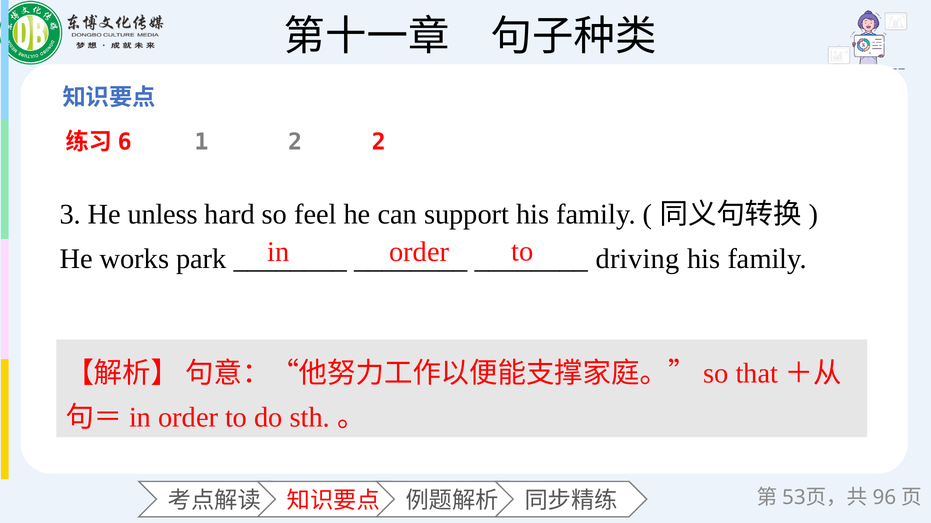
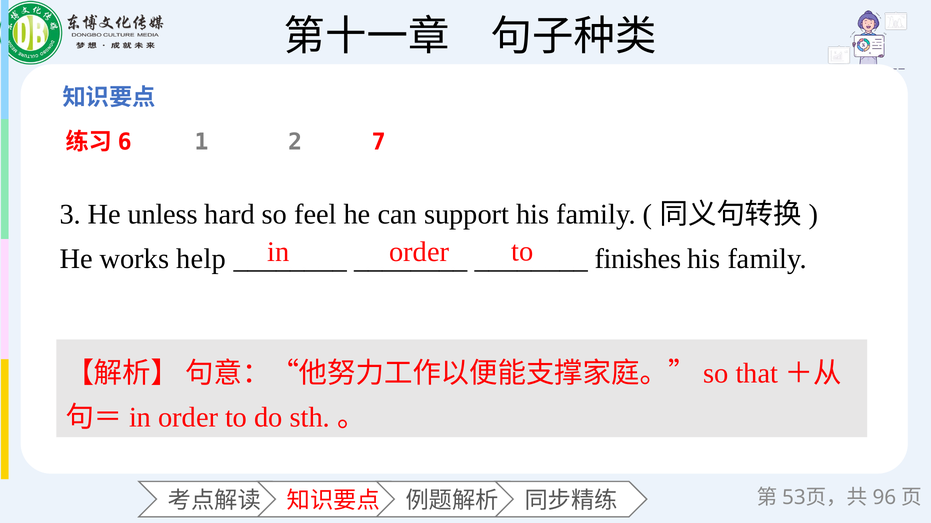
2 2: 2 -> 7 (379, 142)
park: park -> help (201, 259)
driving: driving -> finishes (638, 259)
